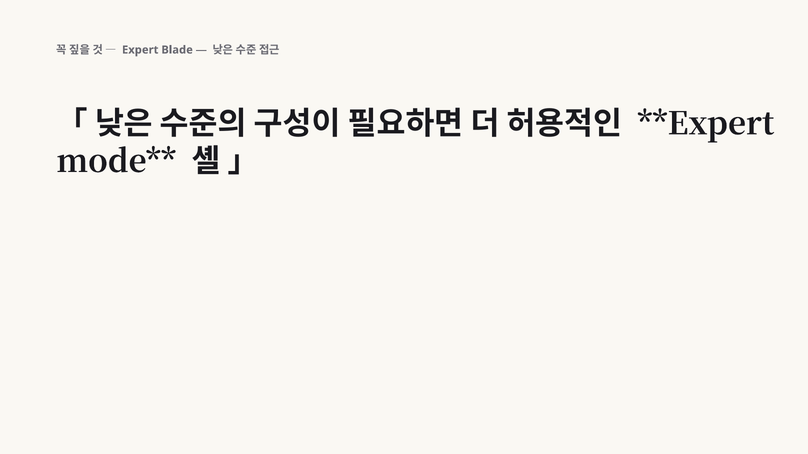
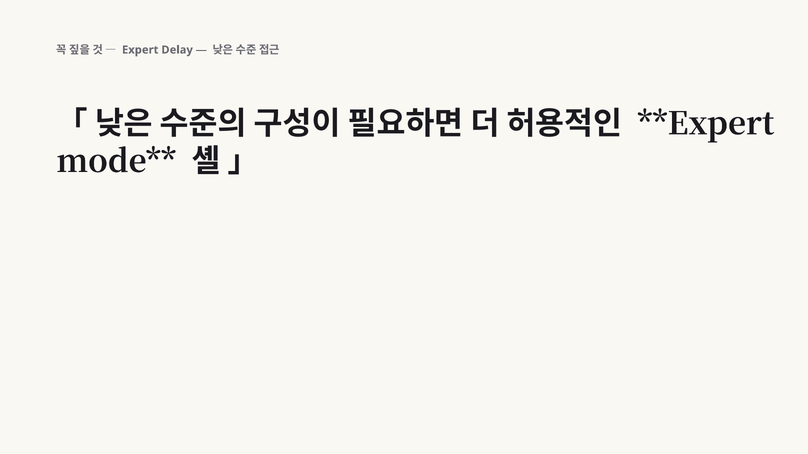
Blade: Blade -> Delay (177, 50)
